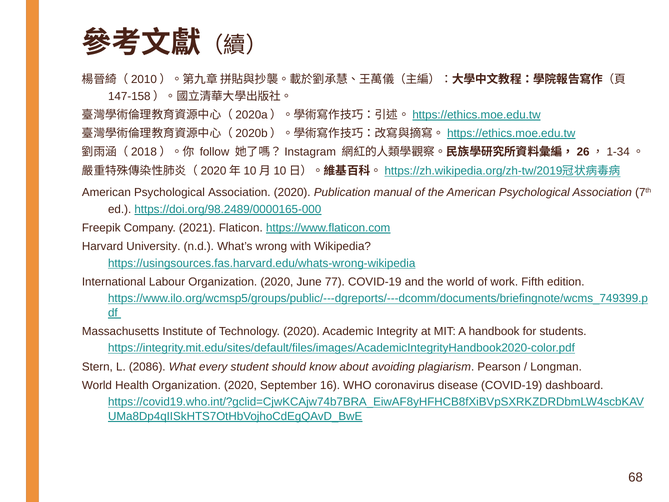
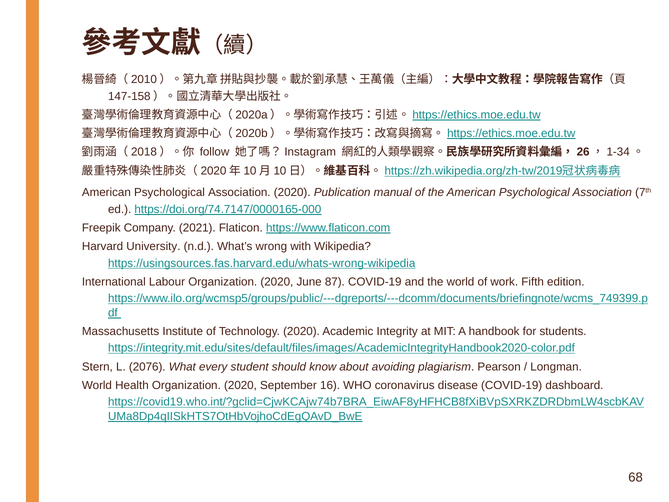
https://doi.org/98.2489/0000165-000: https://doi.org/98.2489/0000165-000 -> https://doi.org/74.7147/0000165-000 (228, 209)
77: 77 -> 87 (335, 282)
2086: 2086 -> 2076 (147, 367)
